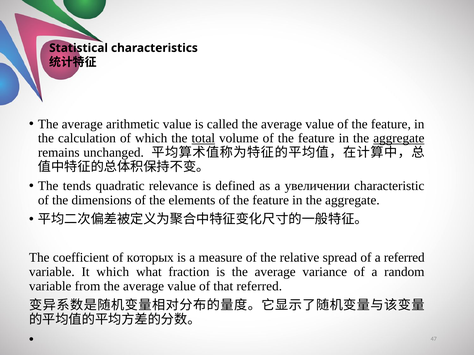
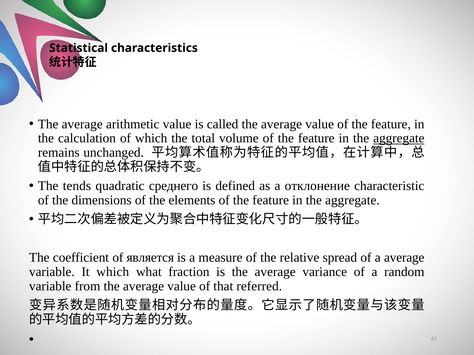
total underline: present -> none (203, 138)
relevance: relevance -> среднего (174, 186)
увеличении: увеличении -> отклонение (317, 186)
которых: которых -> является (150, 258)
a referred: referred -> average (404, 258)
